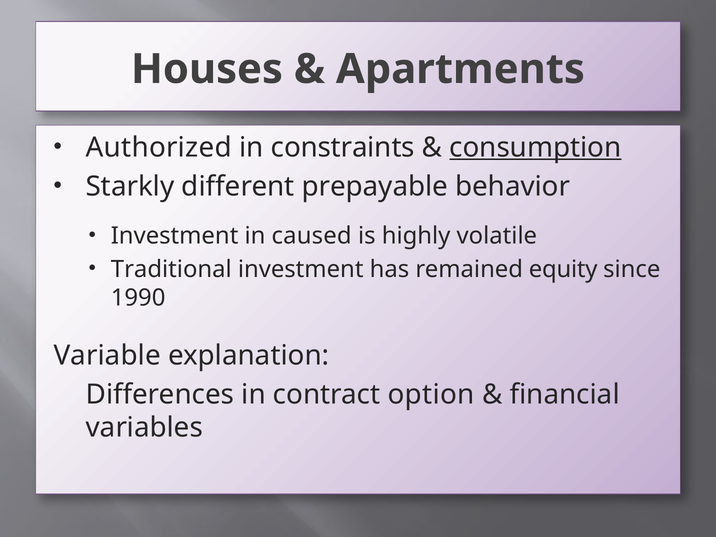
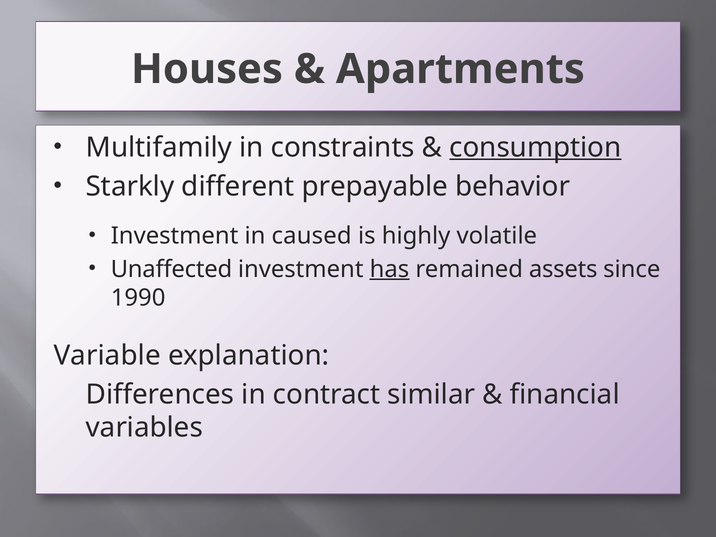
Authorized: Authorized -> Multifamily (159, 147)
Traditional: Traditional -> Unaffected (171, 269)
has underline: none -> present (389, 269)
equity: equity -> assets (563, 269)
option: option -> similar (431, 394)
